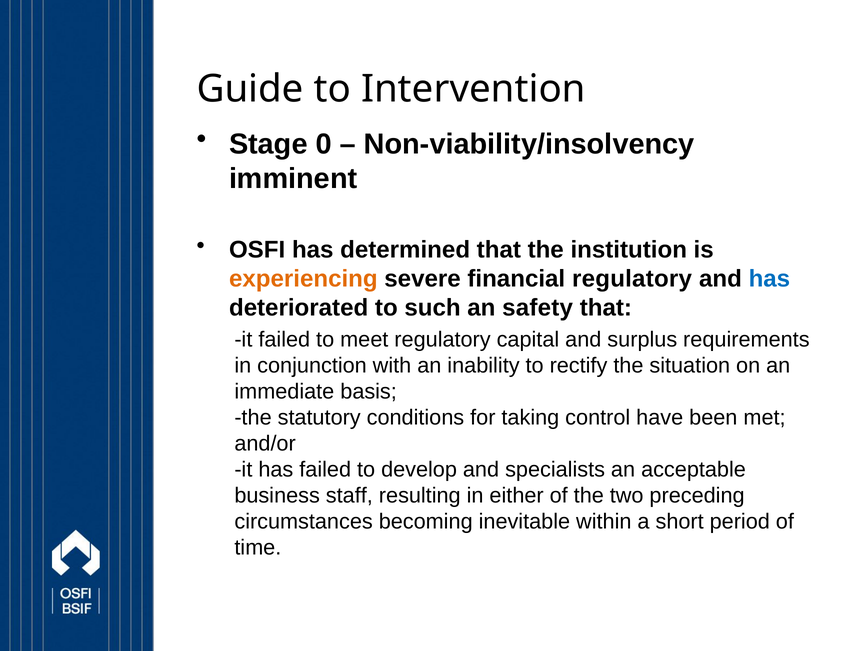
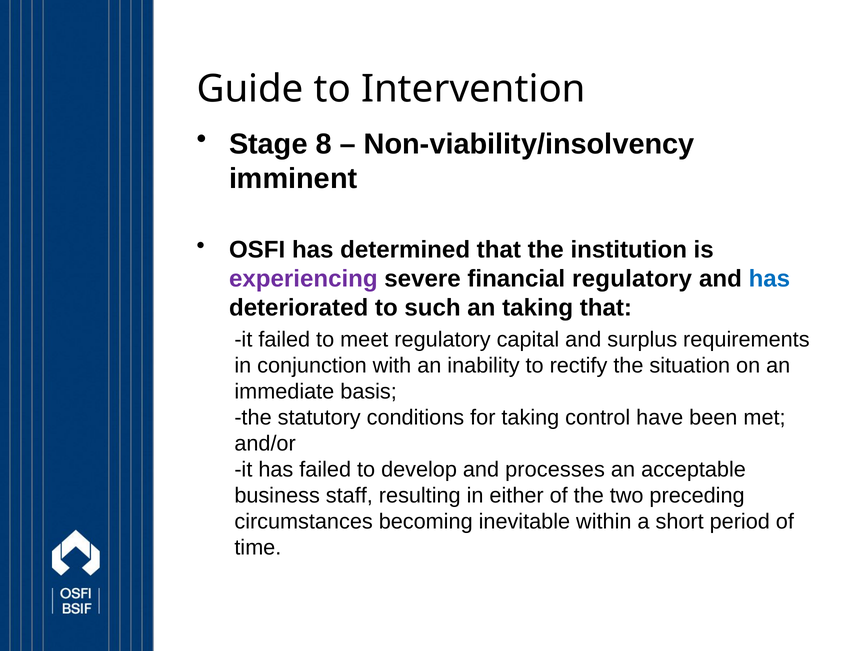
0: 0 -> 8 (324, 144)
experiencing colour: orange -> purple (303, 278)
an safety: safety -> taking (538, 307)
specialists: specialists -> processes (555, 469)
